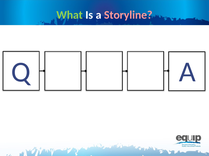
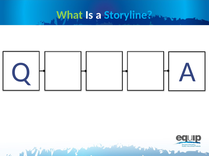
Storyline colour: pink -> light blue (128, 15)
